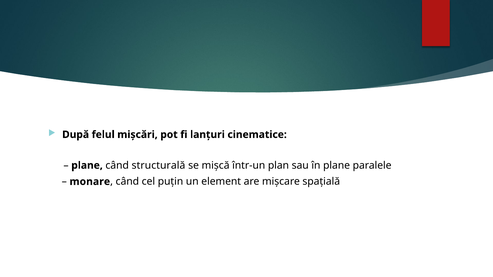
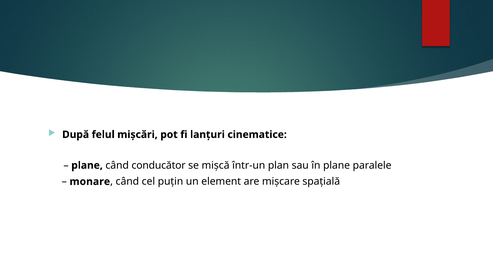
structurală: structurală -> conducător (159, 166)
